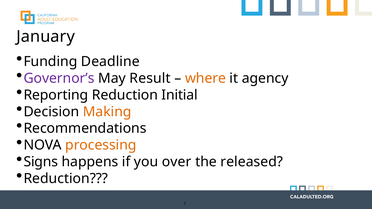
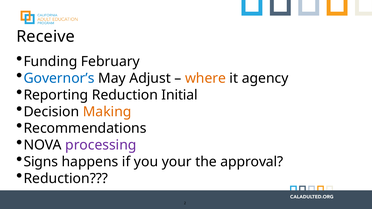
January: January -> Receive (46, 37)
Deadline: Deadline -> February (110, 62)
Governor’s colour: purple -> blue (59, 78)
Result: Result -> Adjust (150, 78)
processing colour: orange -> purple (101, 145)
over: over -> your (177, 162)
released: released -> approval (252, 162)
